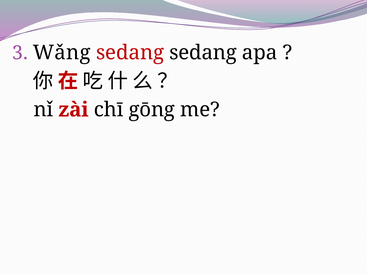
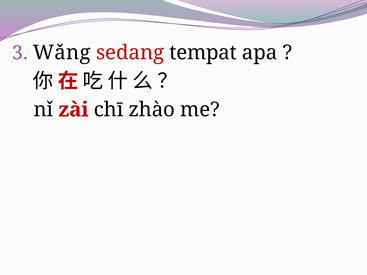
sedang sedang: sedang -> tempat (203, 53)
gōng: gōng -> zhào (152, 110)
